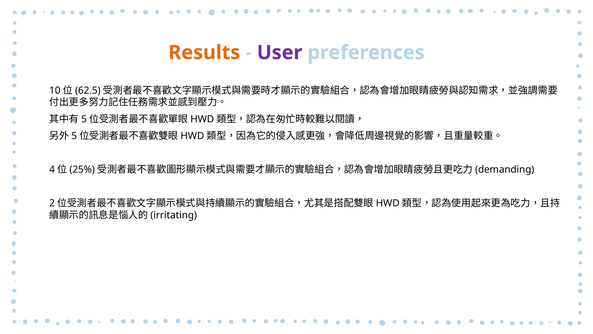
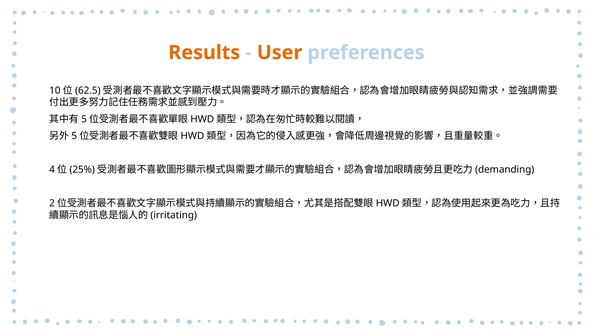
User colour: purple -> orange (280, 53)
